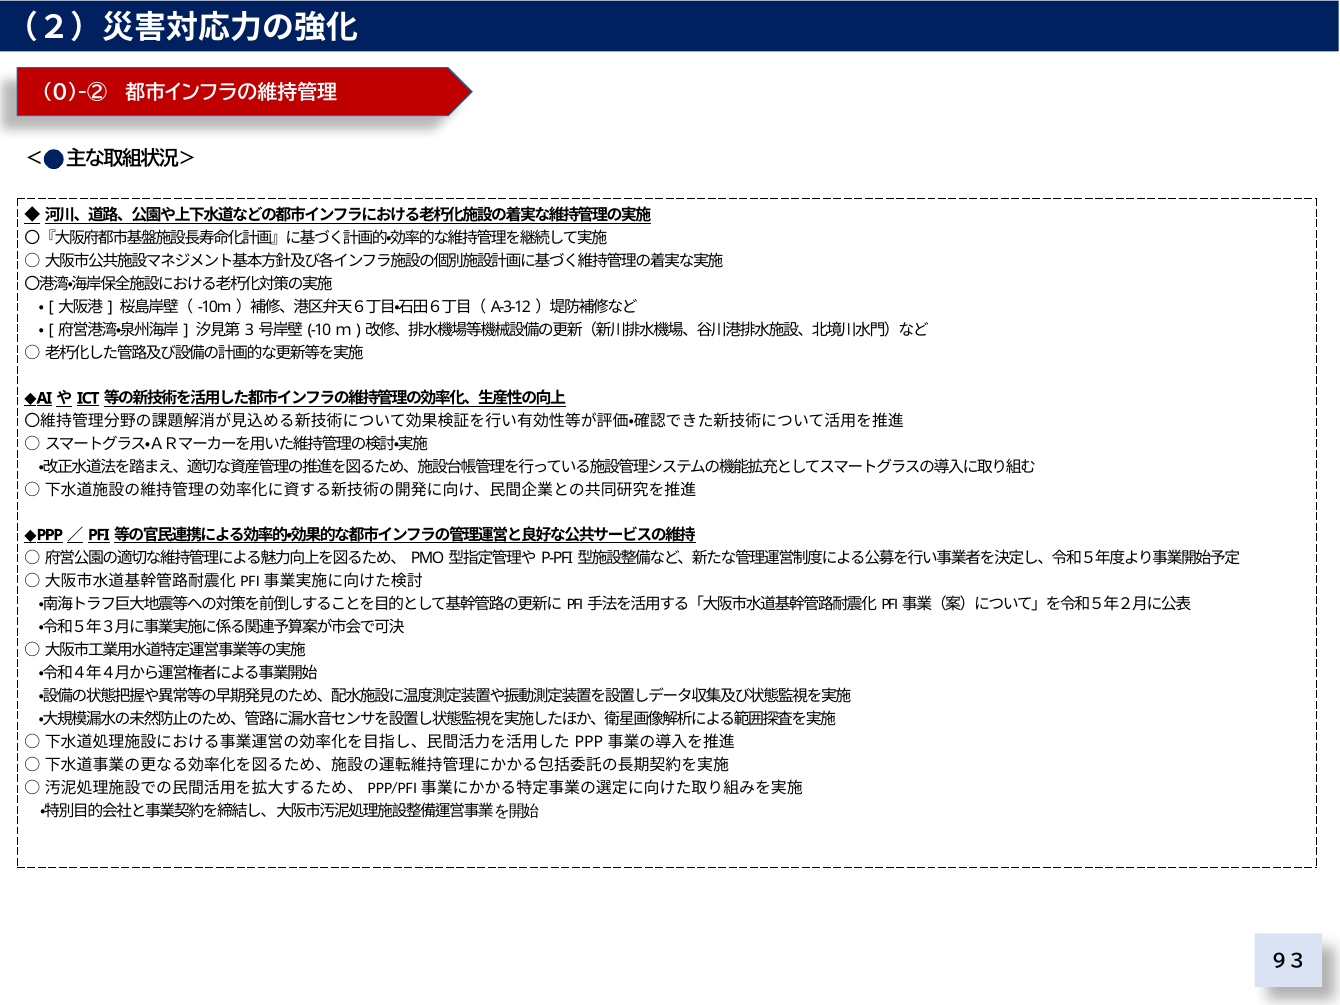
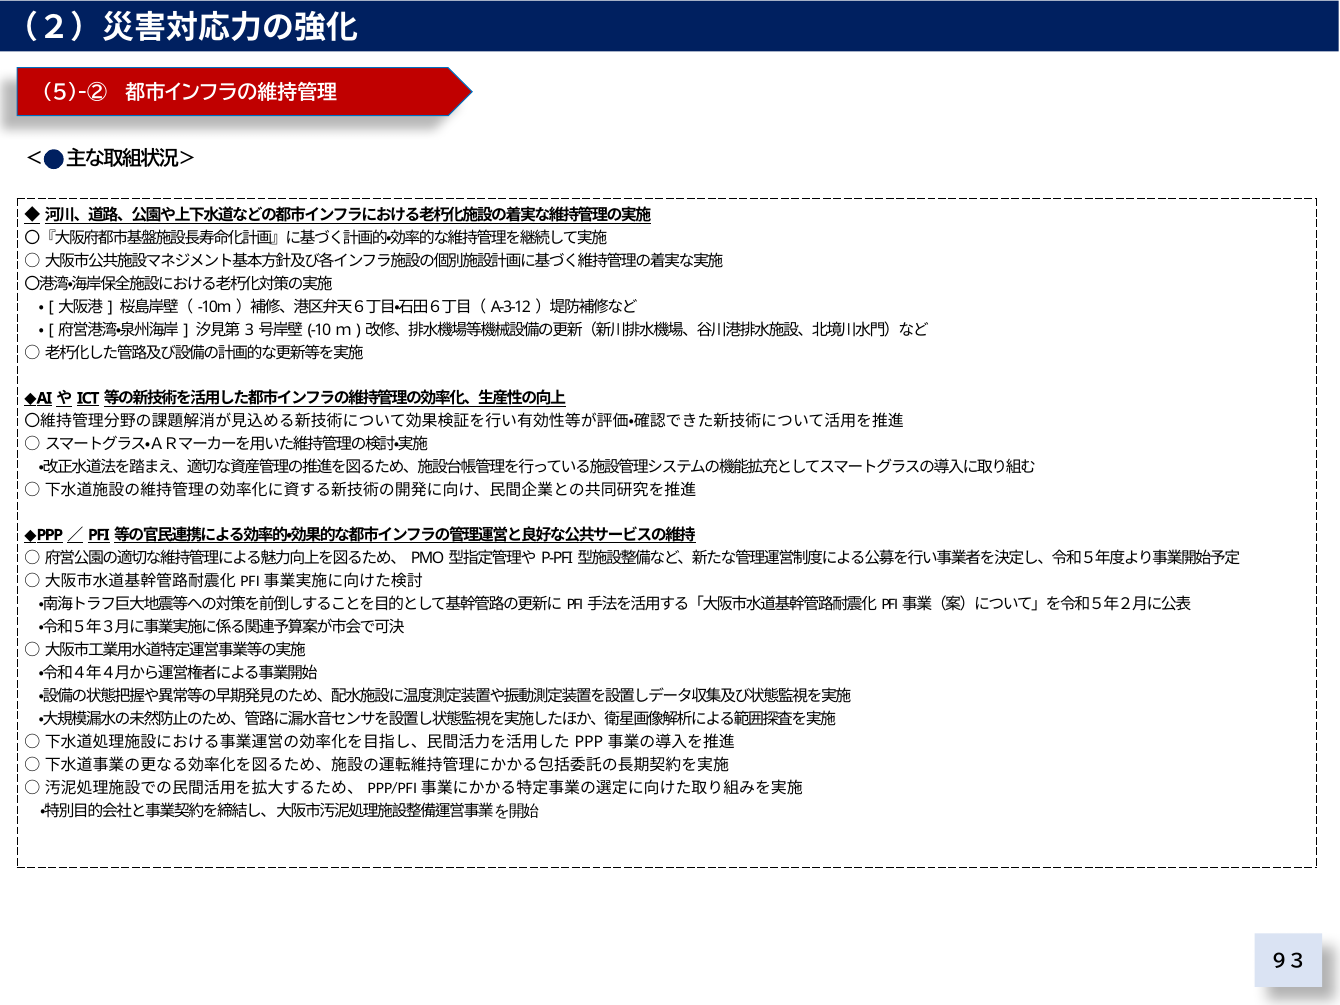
0)-②: 0)-② -> 5)-② (75, 93)
